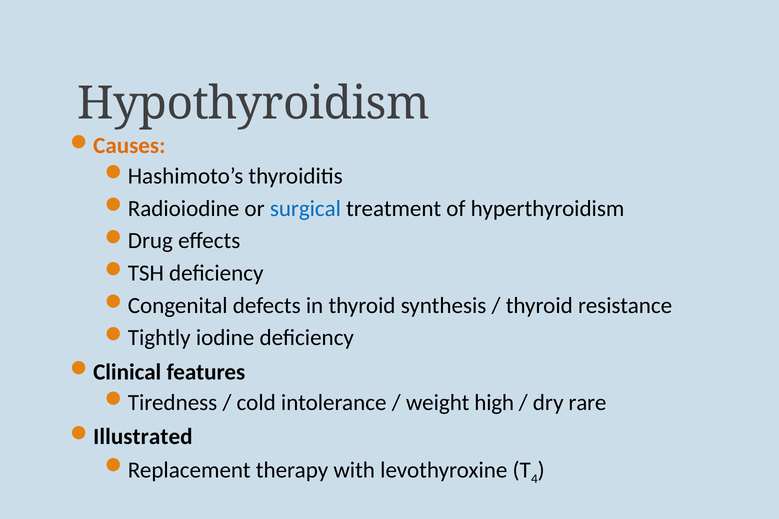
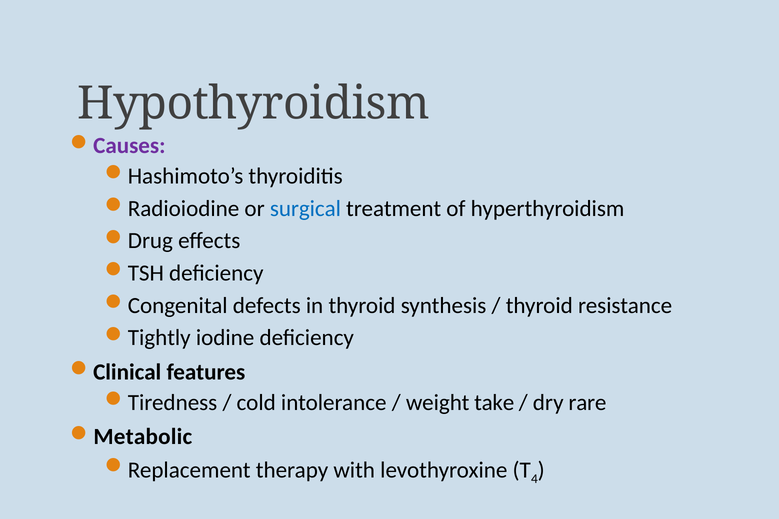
Causes colour: orange -> purple (129, 146)
high: high -> take (494, 403)
Illustrated: Illustrated -> Metabolic (143, 437)
